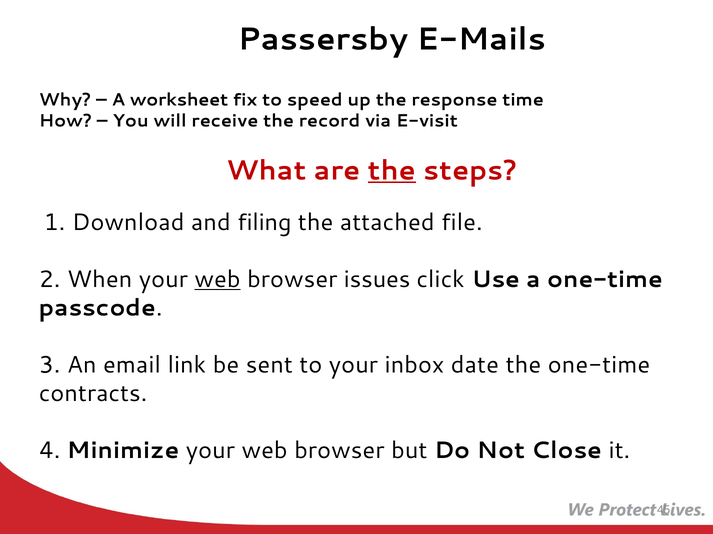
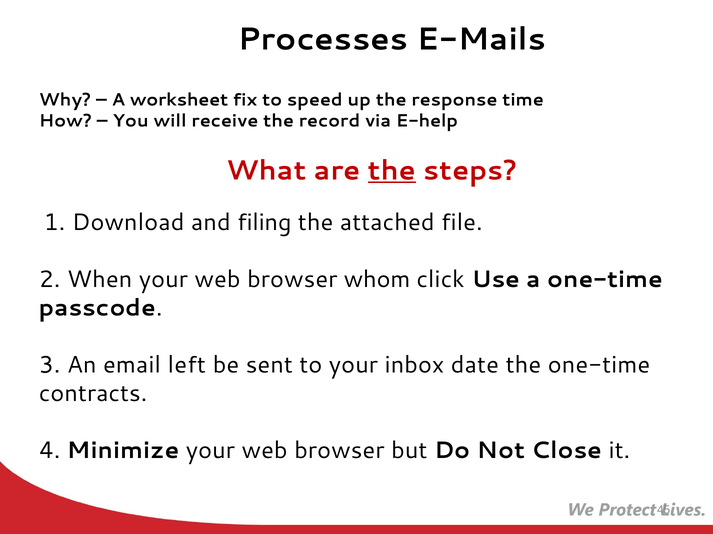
Passersby: Passersby -> Processes (323, 40)
E-visit: E-visit -> E-help (427, 121)
web underline: present -> none (217, 280)
issues: issues -> whom (377, 280)
link: link -> left (187, 365)
